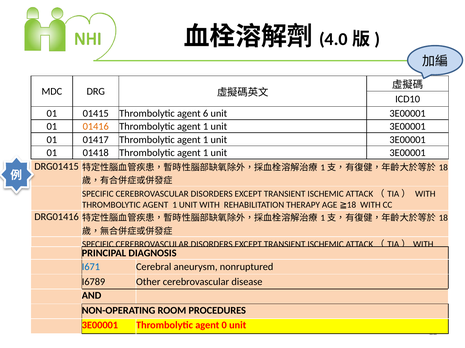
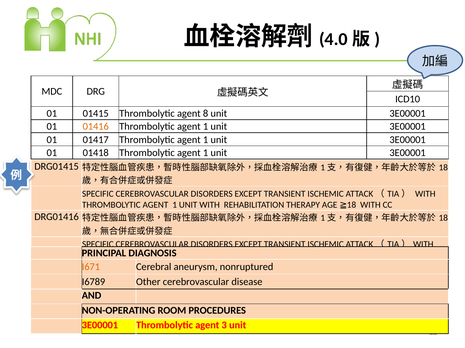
6: 6 -> 8 (206, 114)
I671 colour: blue -> orange (91, 267)
0: 0 -> 3 (224, 326)
